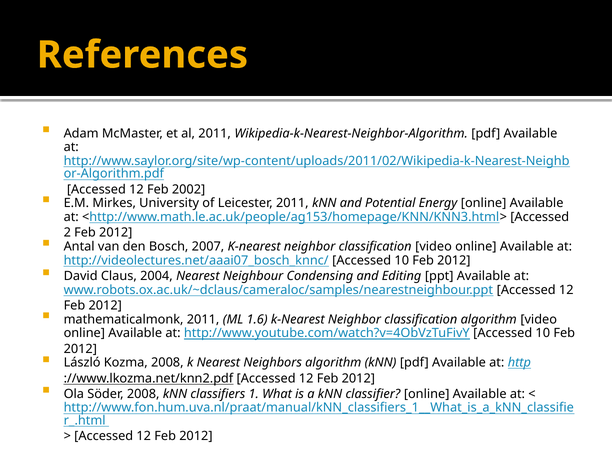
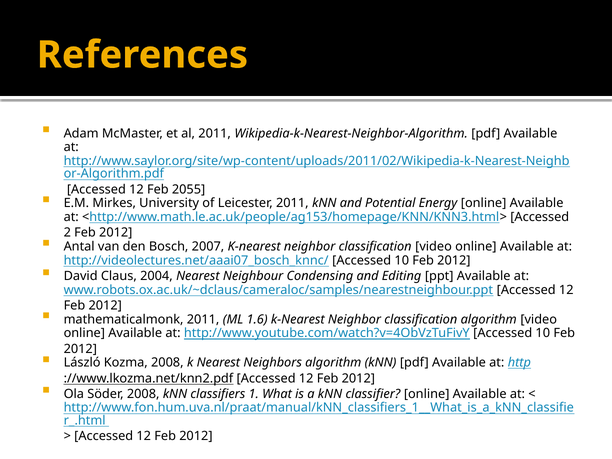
2002: 2002 -> 2055 (189, 189)
